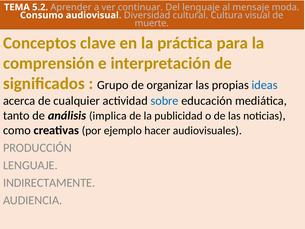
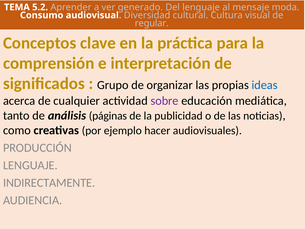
continuar: continuar -> generado (140, 7)
muerte: muerte -> regular (152, 23)
sobre colour: blue -> purple (165, 101)
implica: implica -> páginas (108, 116)
